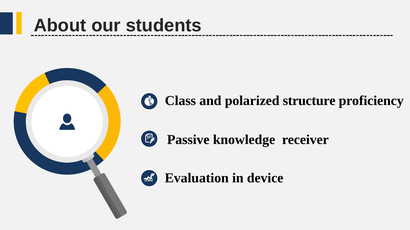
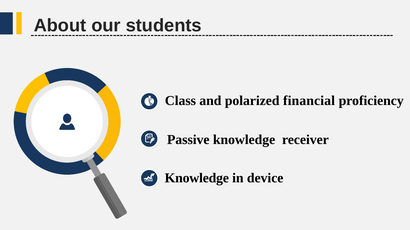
structure: structure -> financial (309, 101)
Evaluation: Evaluation -> Knowledge (197, 179)
